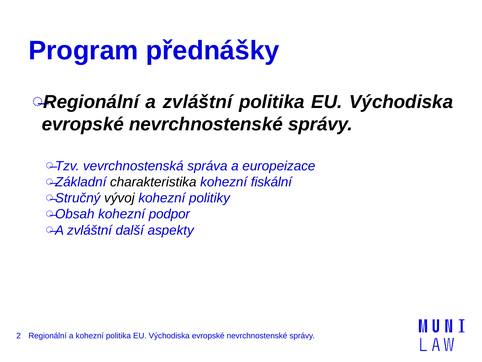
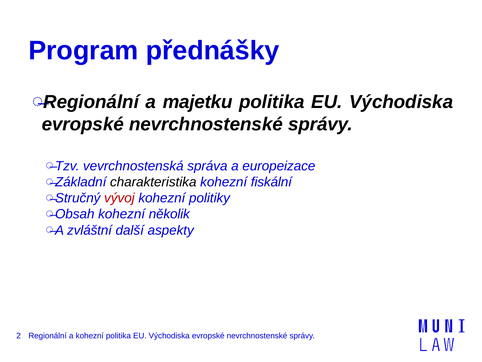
a zvláštní: zvláštní -> majetku (198, 102)
vývoj colour: black -> red (119, 198)
podpor: podpor -> několik (169, 214)
